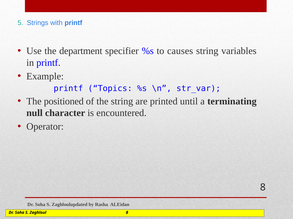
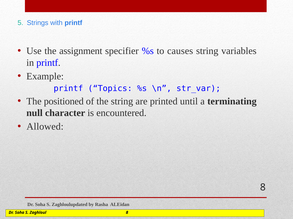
department: department -> assignment (81, 51)
Operator: Operator -> Allowed (45, 127)
